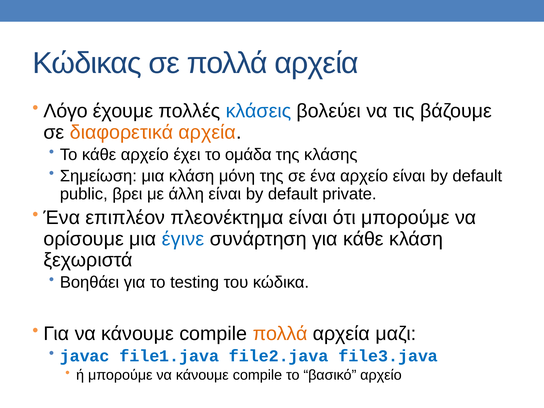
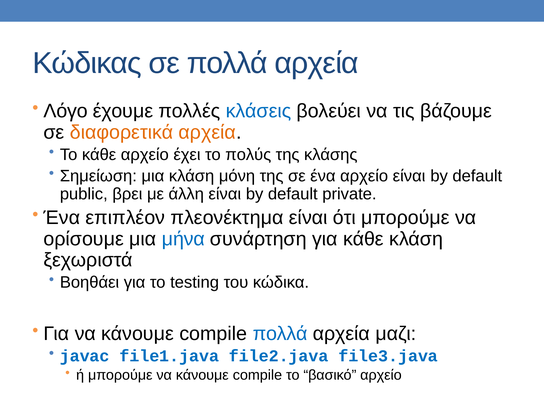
ομάδα: ομάδα -> πολύς (248, 155)
έγινε: έγινε -> μήνα (183, 239)
πολλά colour: orange -> blue (280, 334)
